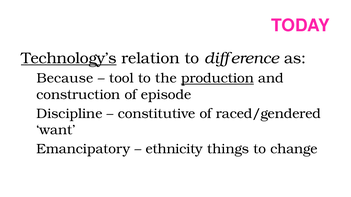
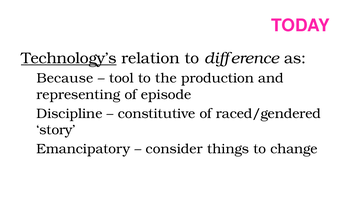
production underline: present -> none (217, 78)
construction: construction -> representing (78, 95)
want: want -> story (56, 130)
ethnicity: ethnicity -> consider (174, 149)
